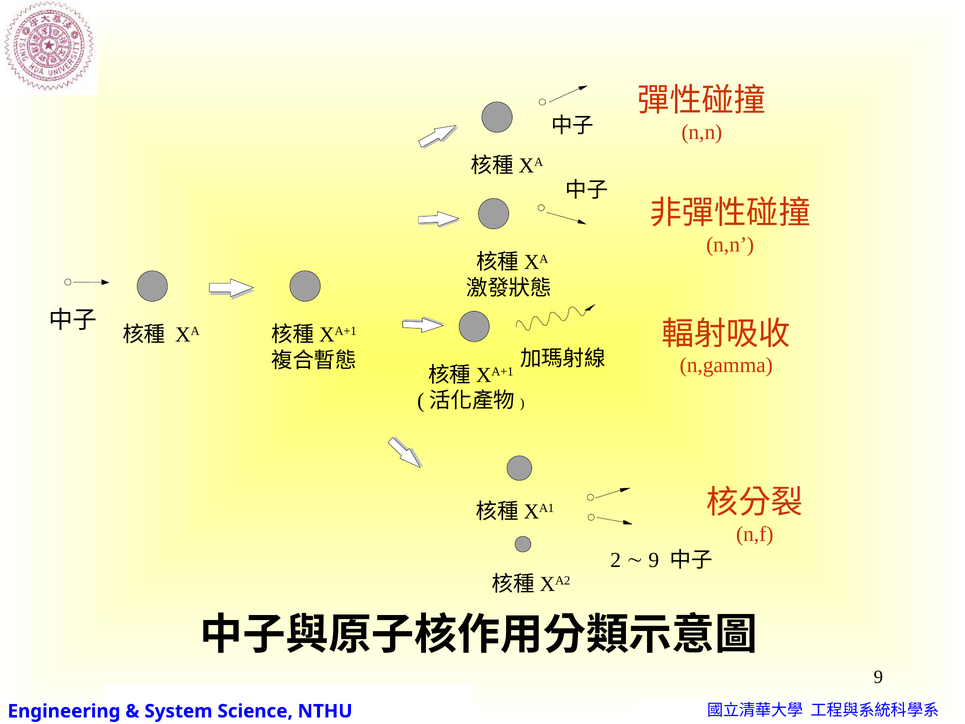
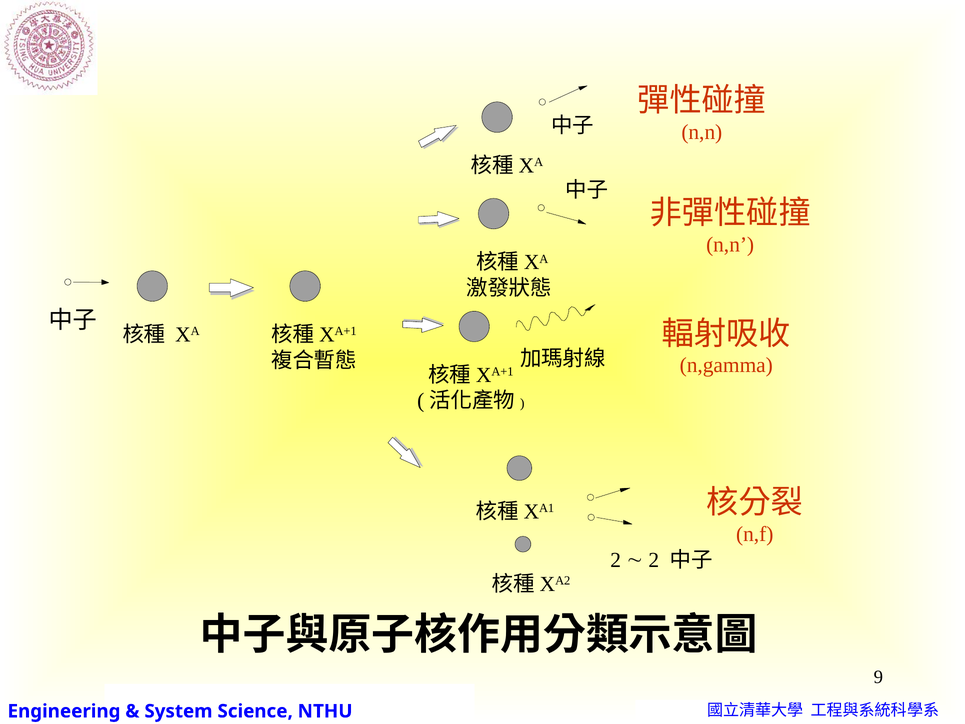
9: 9 -> 2 (654, 560)
